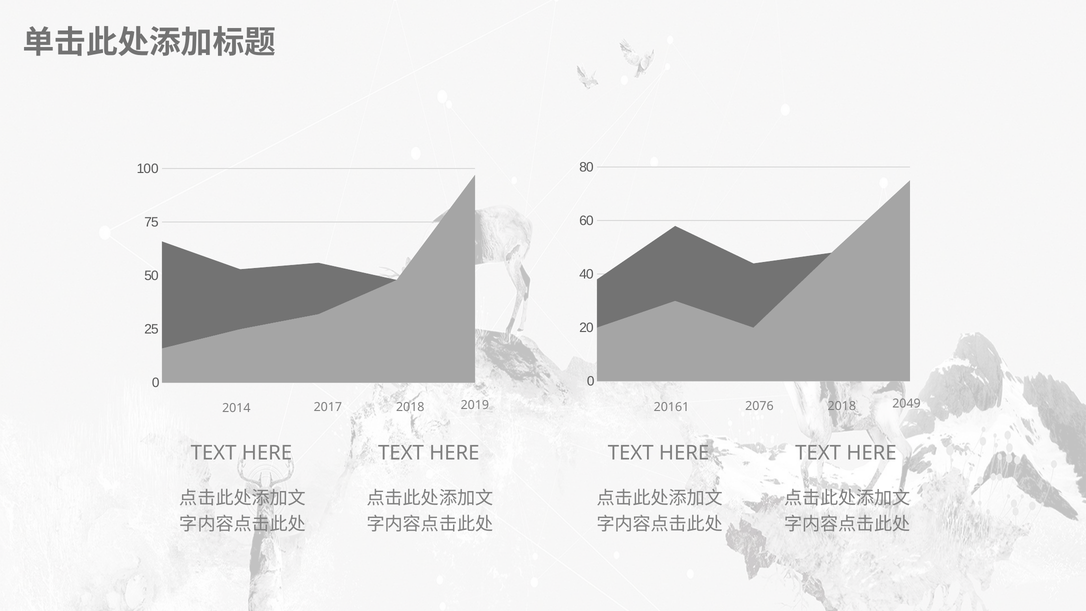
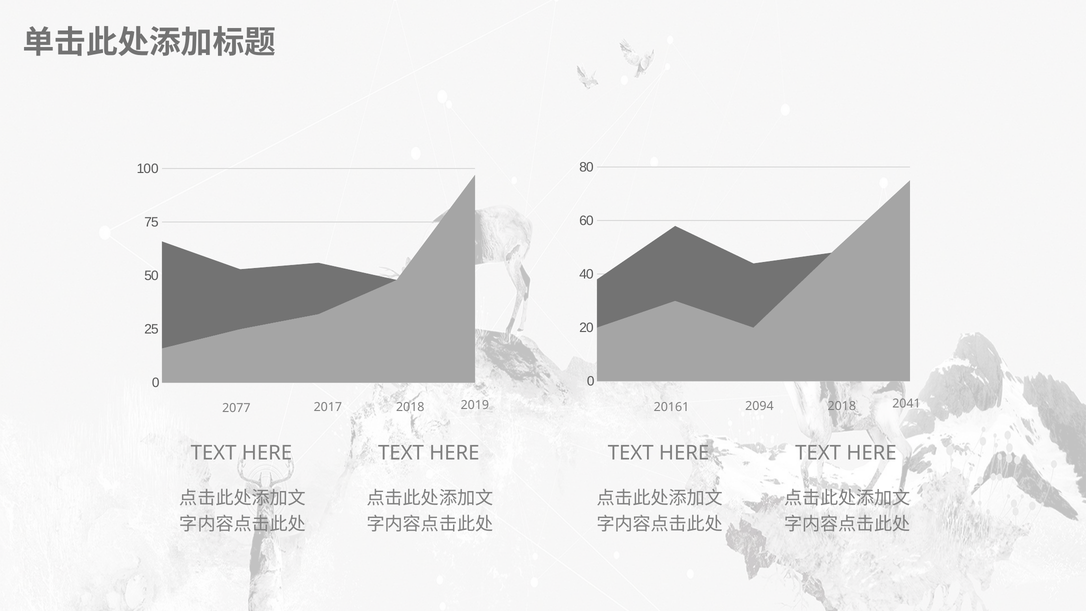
2014: 2014 -> 2077 (236, 408)
2076: 2076 -> 2094 (759, 406)
2049: 2049 -> 2041 (906, 404)
